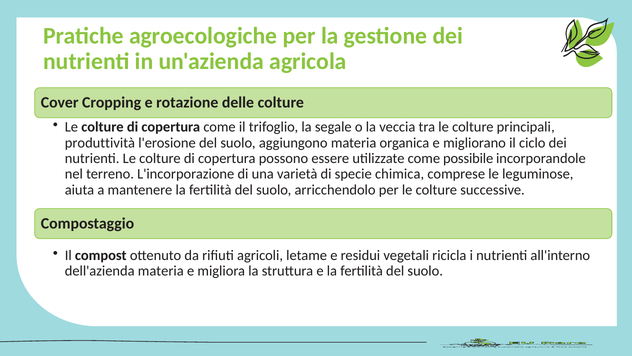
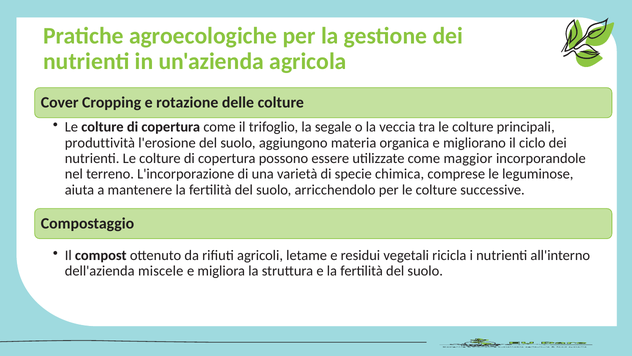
possibile: possibile -> maggior (468, 158)
dell'azienda materia: materia -> miscele (161, 271)
